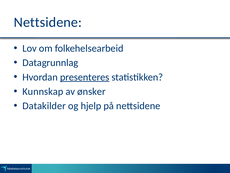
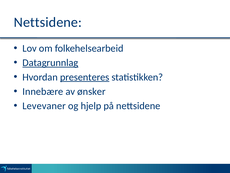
Datagrunnlag underline: none -> present (50, 63)
Kunnskap: Kunnskap -> Innebære (43, 91)
Datakilder: Datakilder -> Levevaner (44, 106)
